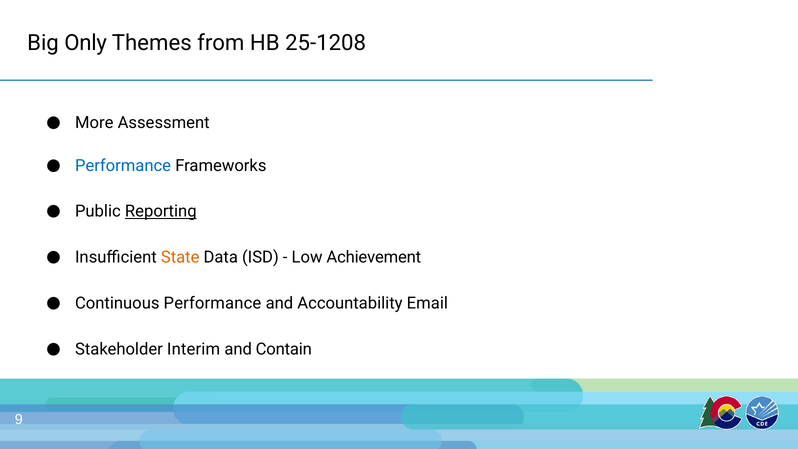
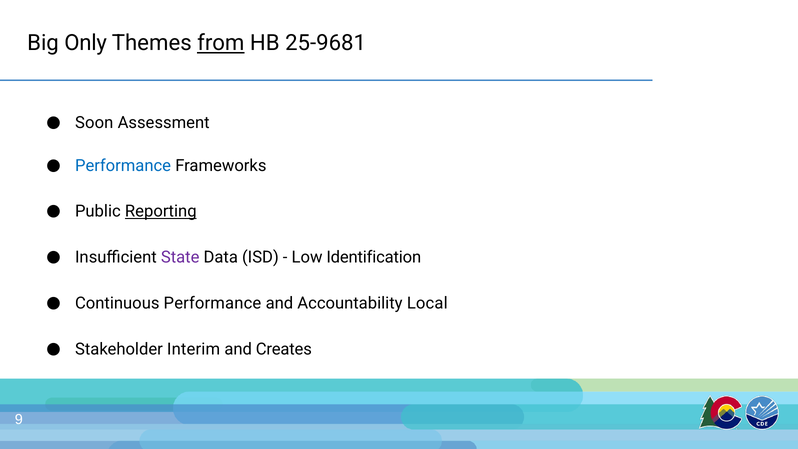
from underline: none -> present (221, 43)
25-1208: 25-1208 -> 25-9681 (326, 43)
More: More -> Soon (94, 123)
State colour: orange -> purple (180, 257)
Achievement: Achievement -> Identification (374, 257)
Email: Email -> Local (427, 303)
Contain: Contain -> Creates (284, 349)
